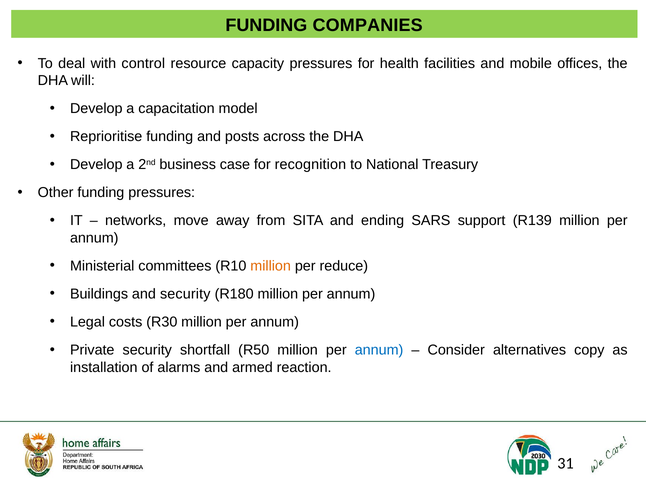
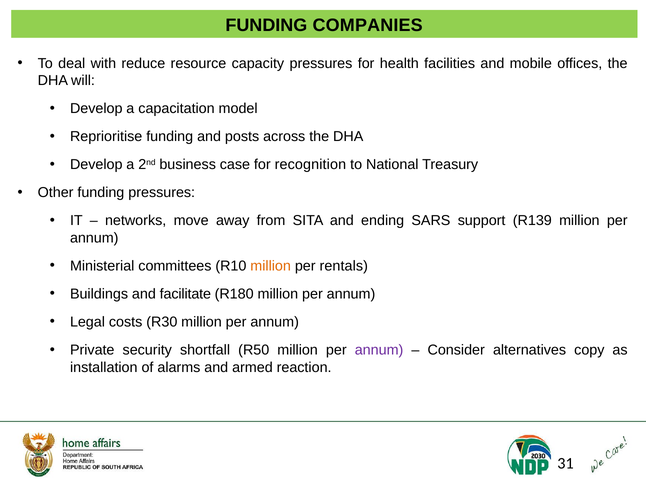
control: control -> reduce (143, 63)
reduce: reduce -> rentals (344, 266)
and security: security -> facilitate (185, 294)
annum colour: blue -> purple (379, 350)
